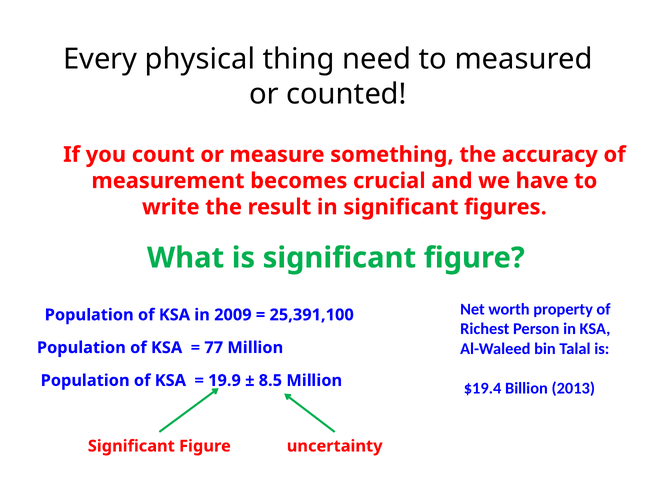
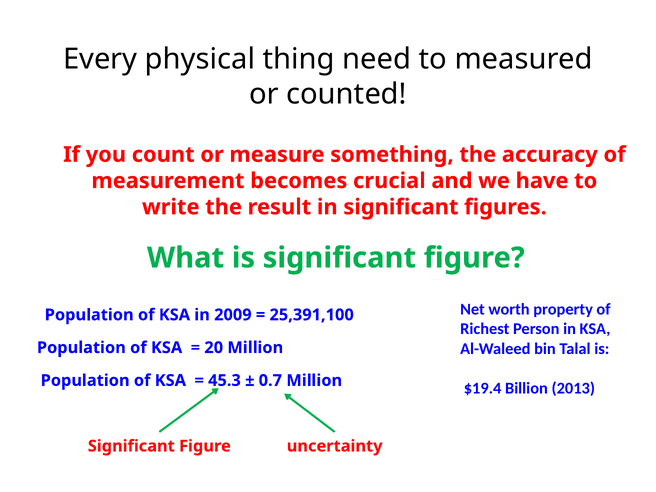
77: 77 -> 20 (214, 348)
19.9: 19.9 -> 45.3 (224, 380)
8.5: 8.5 -> 0.7 (270, 380)
